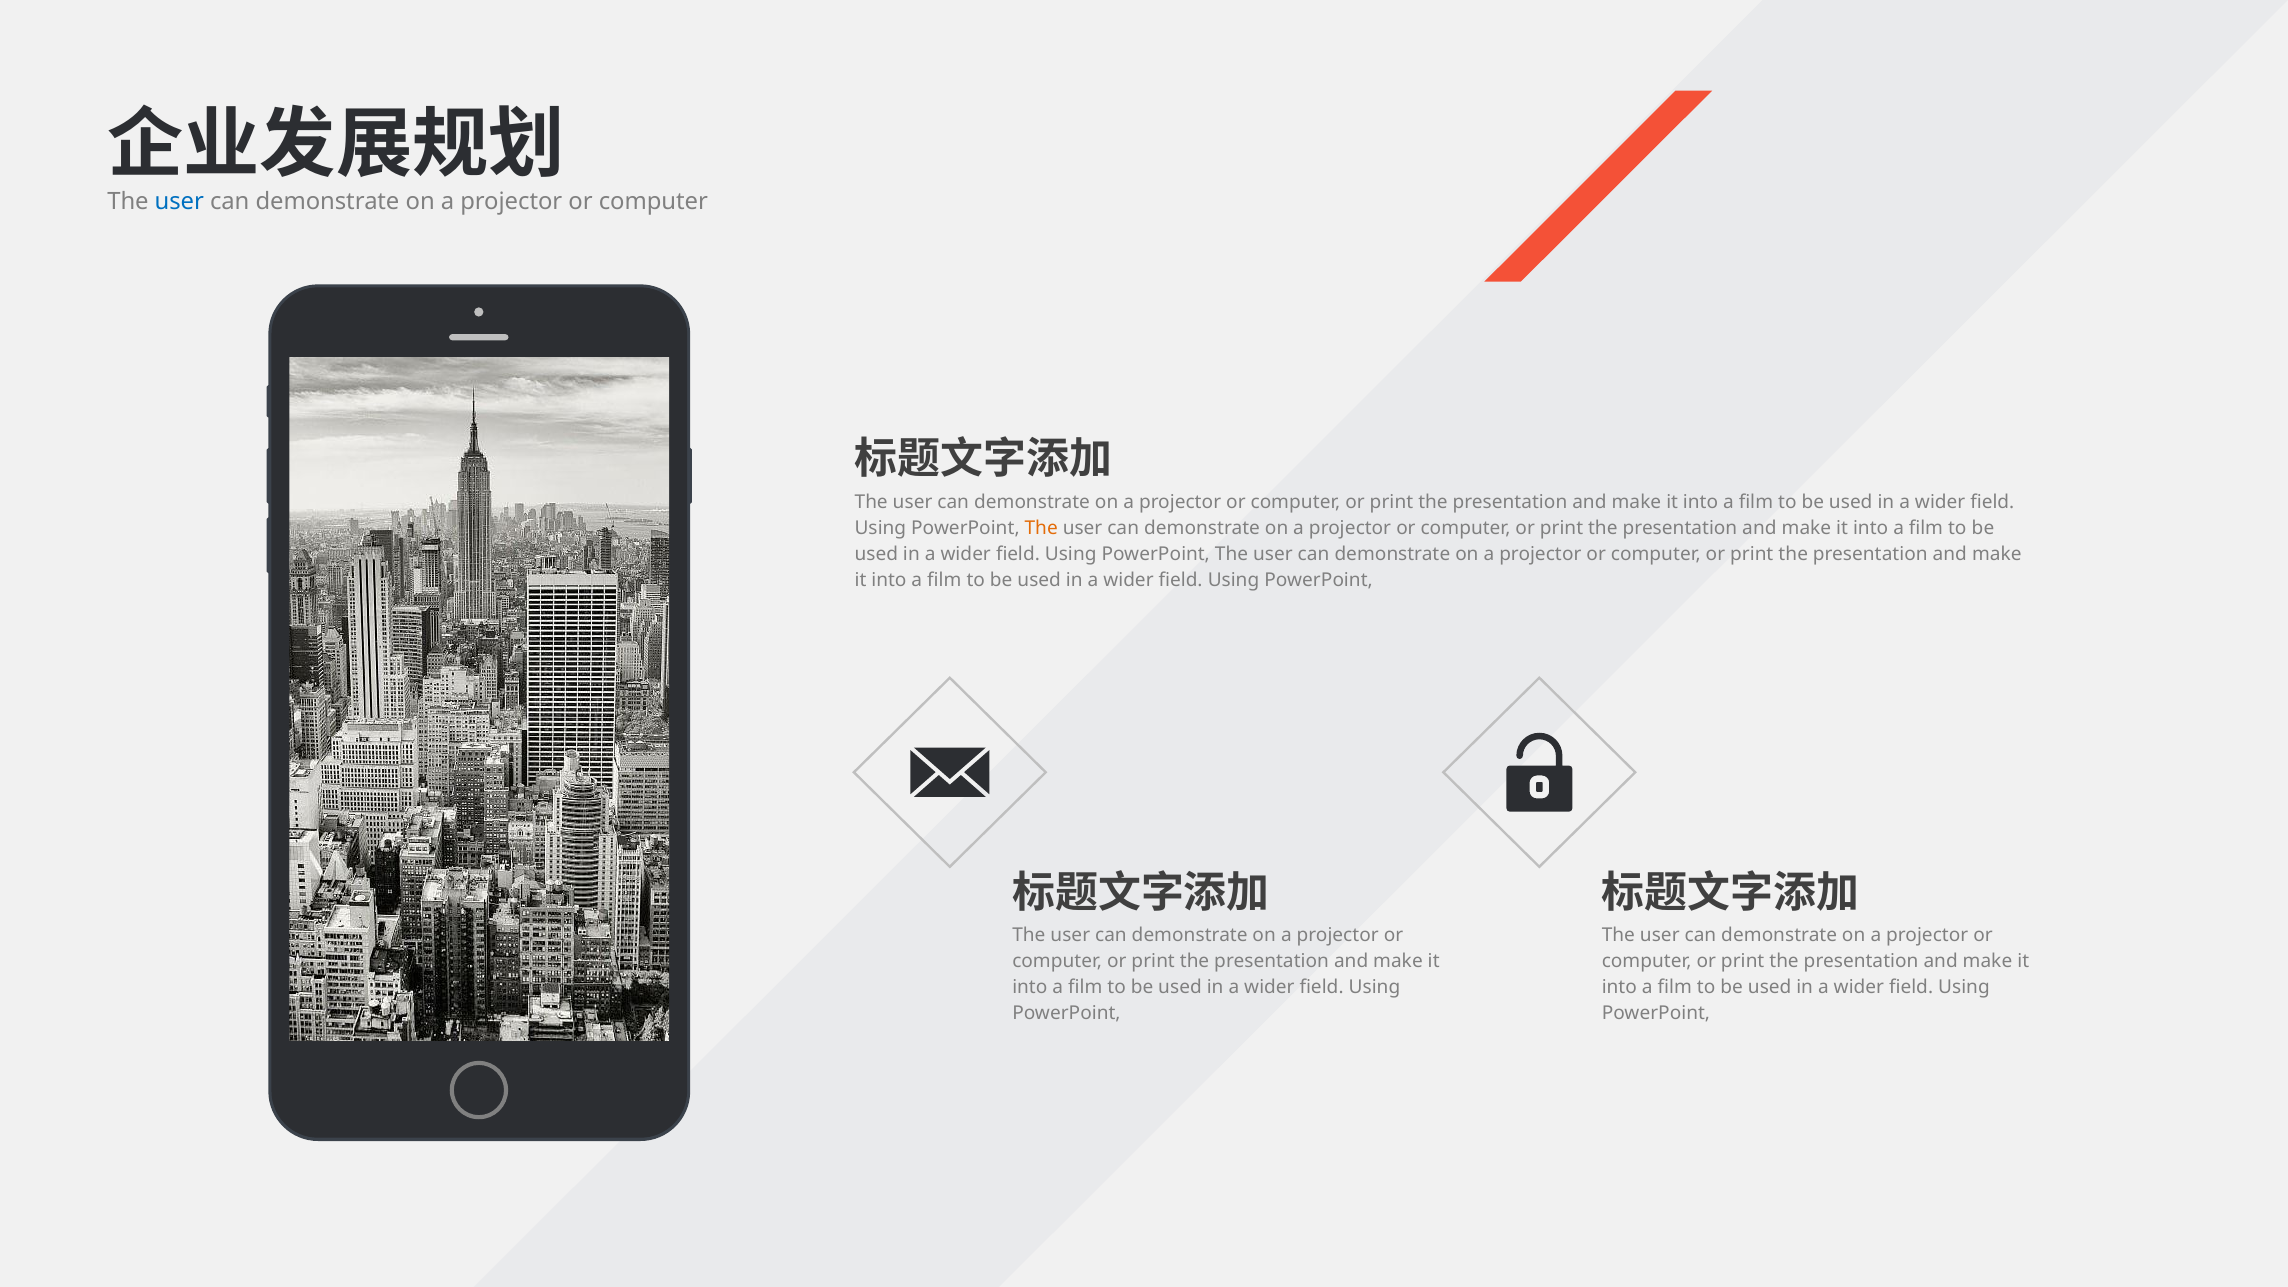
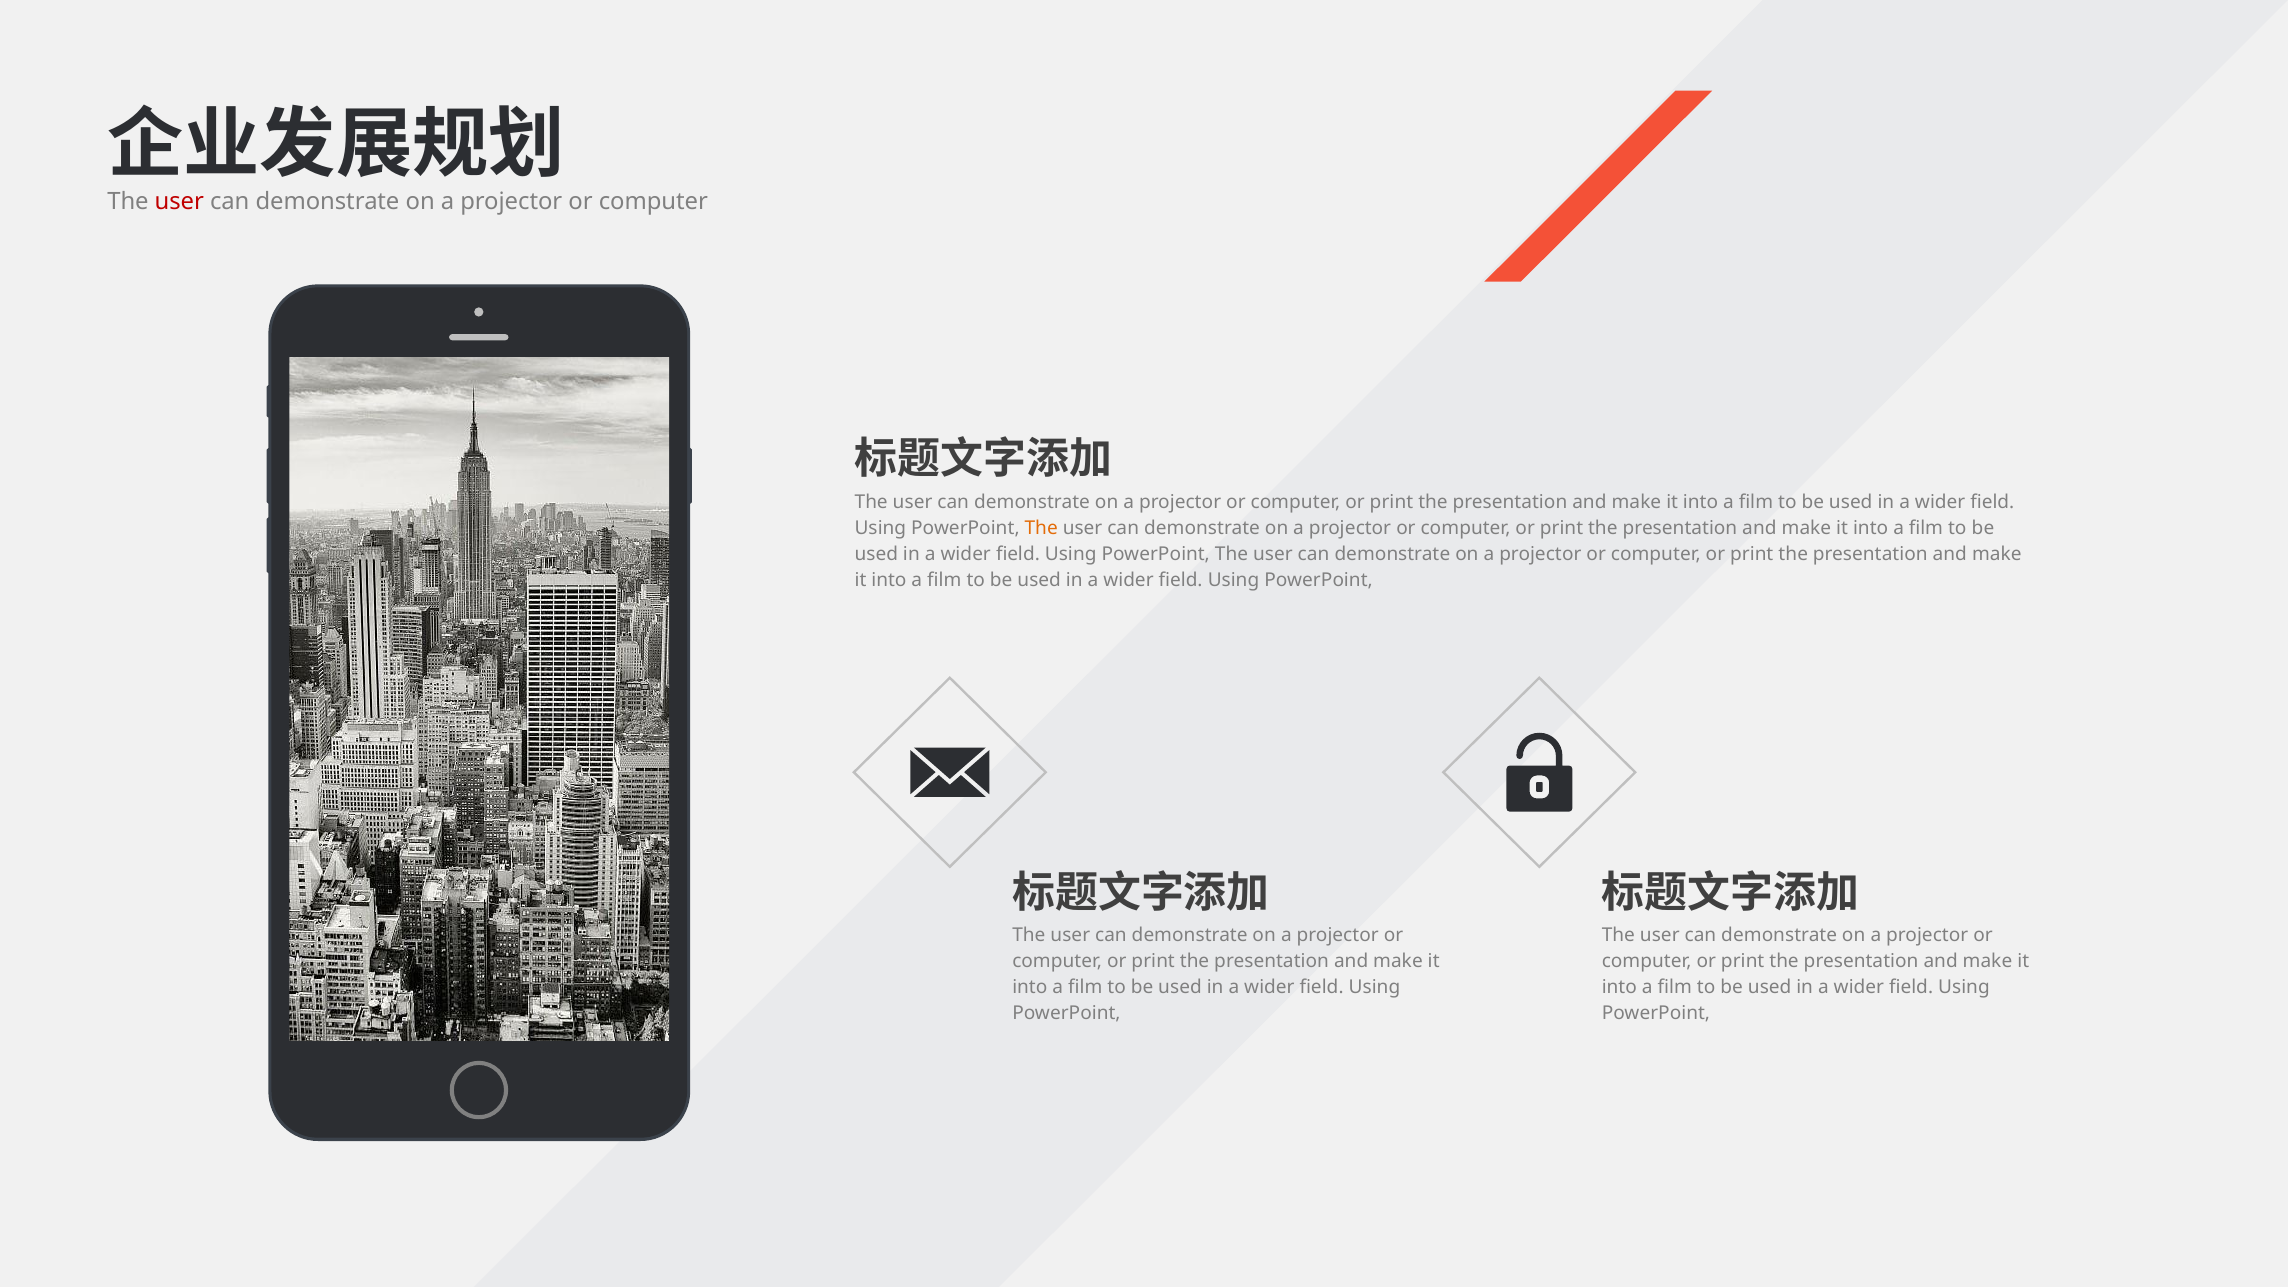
user colour: blue -> red (179, 202)
